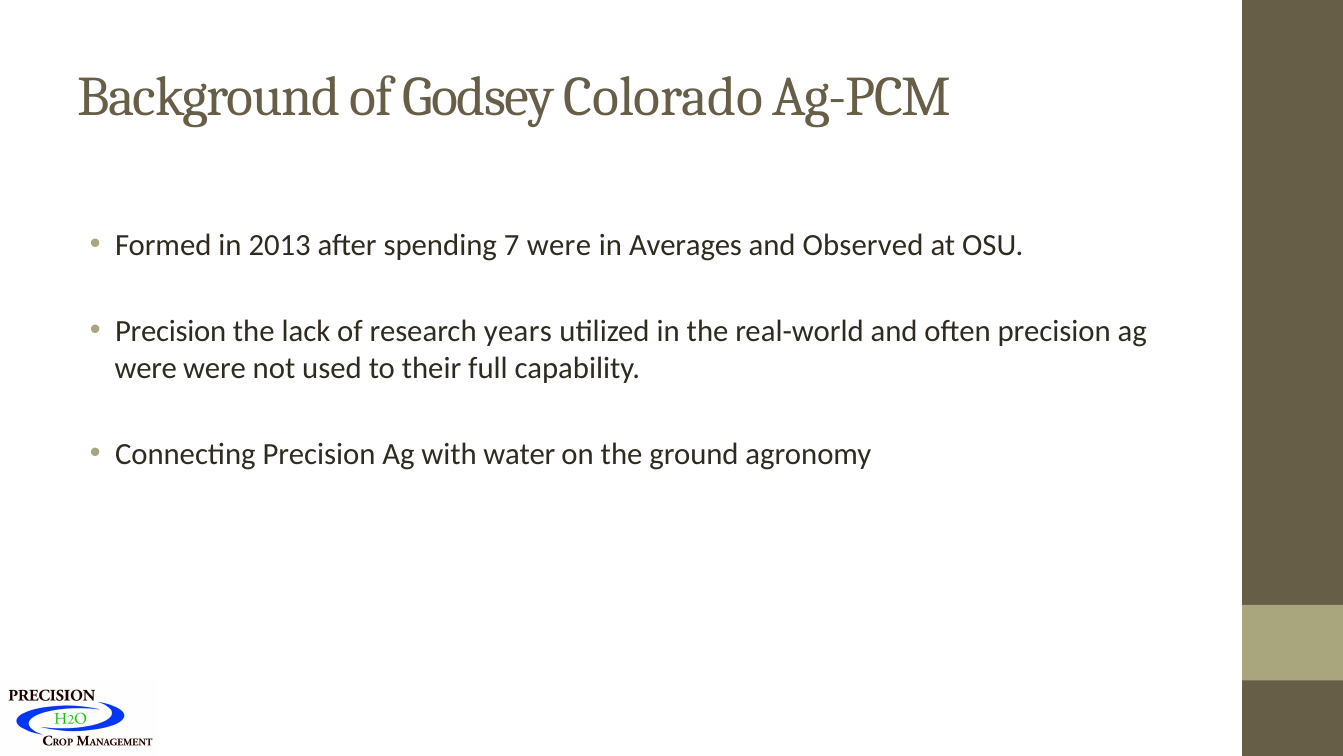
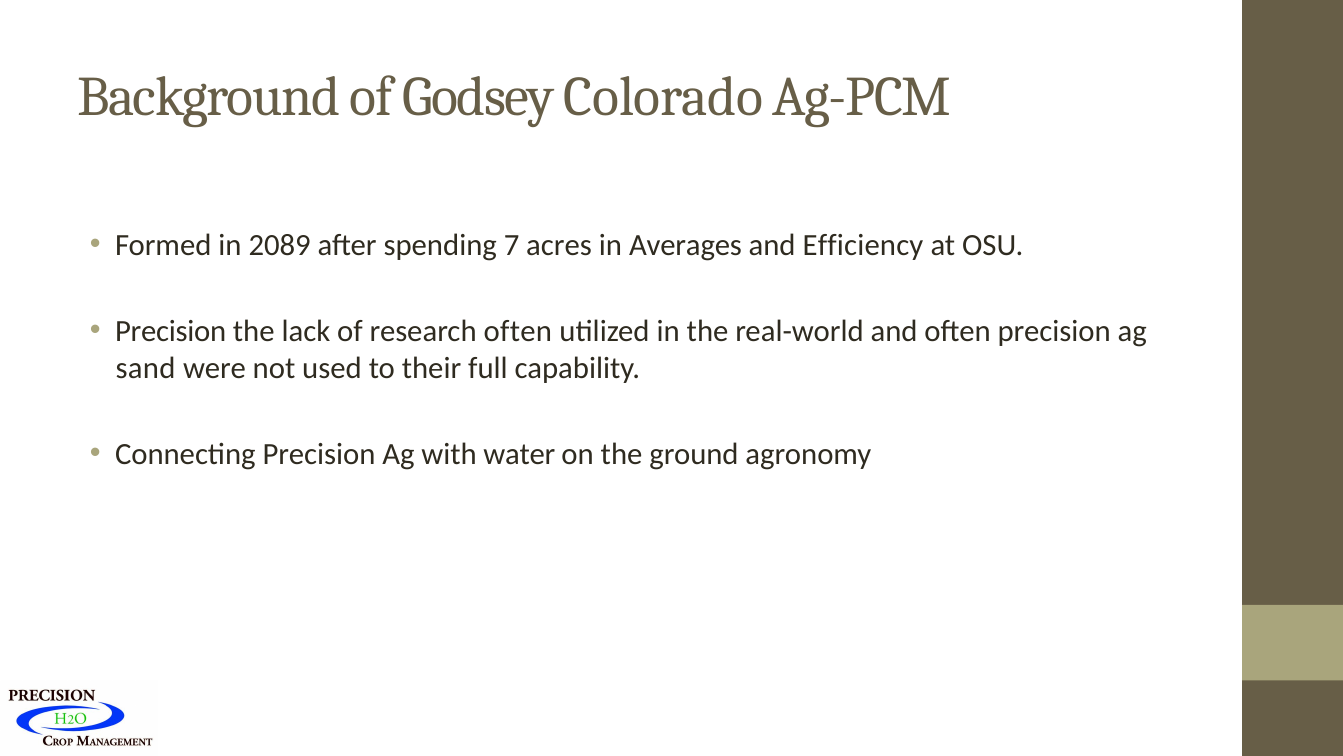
2013: 2013 -> 2089 (280, 245)
7 were: were -> acres (559, 245)
Observed: Observed -> Efficiency (863, 245)
research years: years -> often (518, 331)
were: were -> sand (146, 368)
